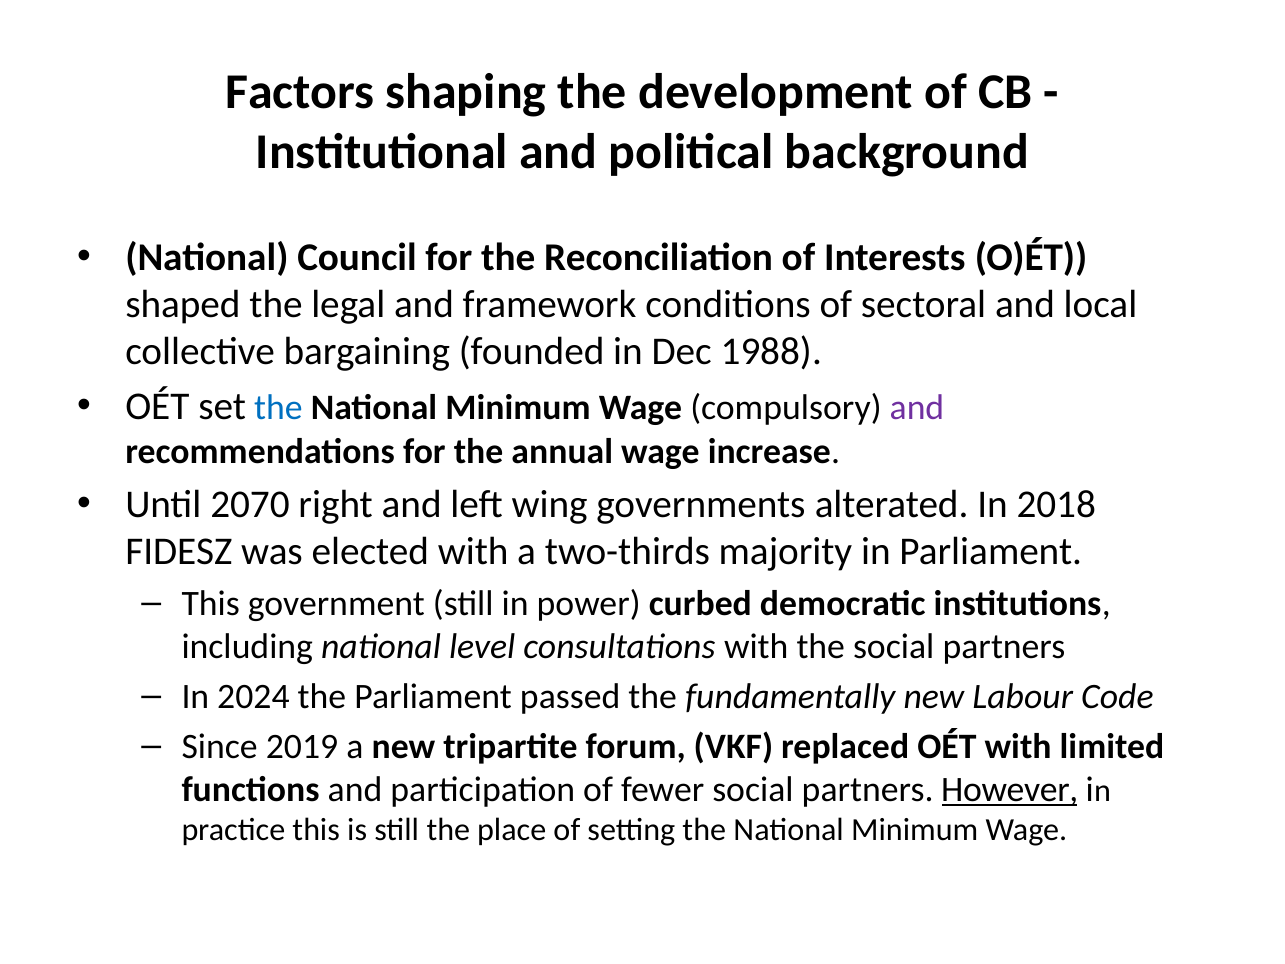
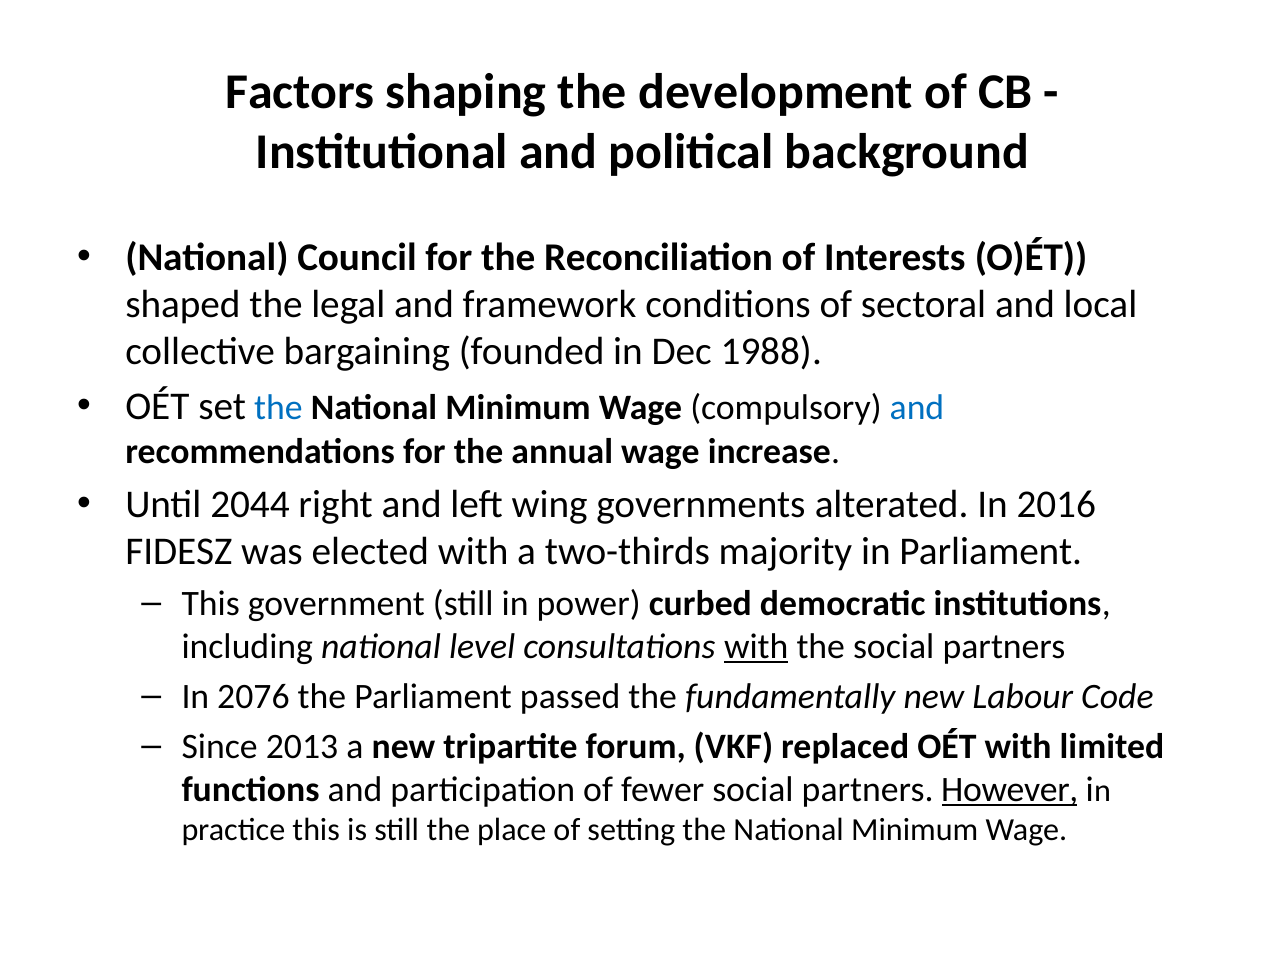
and colour: purple -> blue (917, 408)
2070: 2070 -> 2044 (250, 505)
2018: 2018 -> 2016 (1056, 505)
with underline: none -> present (756, 646)
2024: 2024 -> 2076 (253, 696)
2019: 2019 -> 2013 (302, 746)
